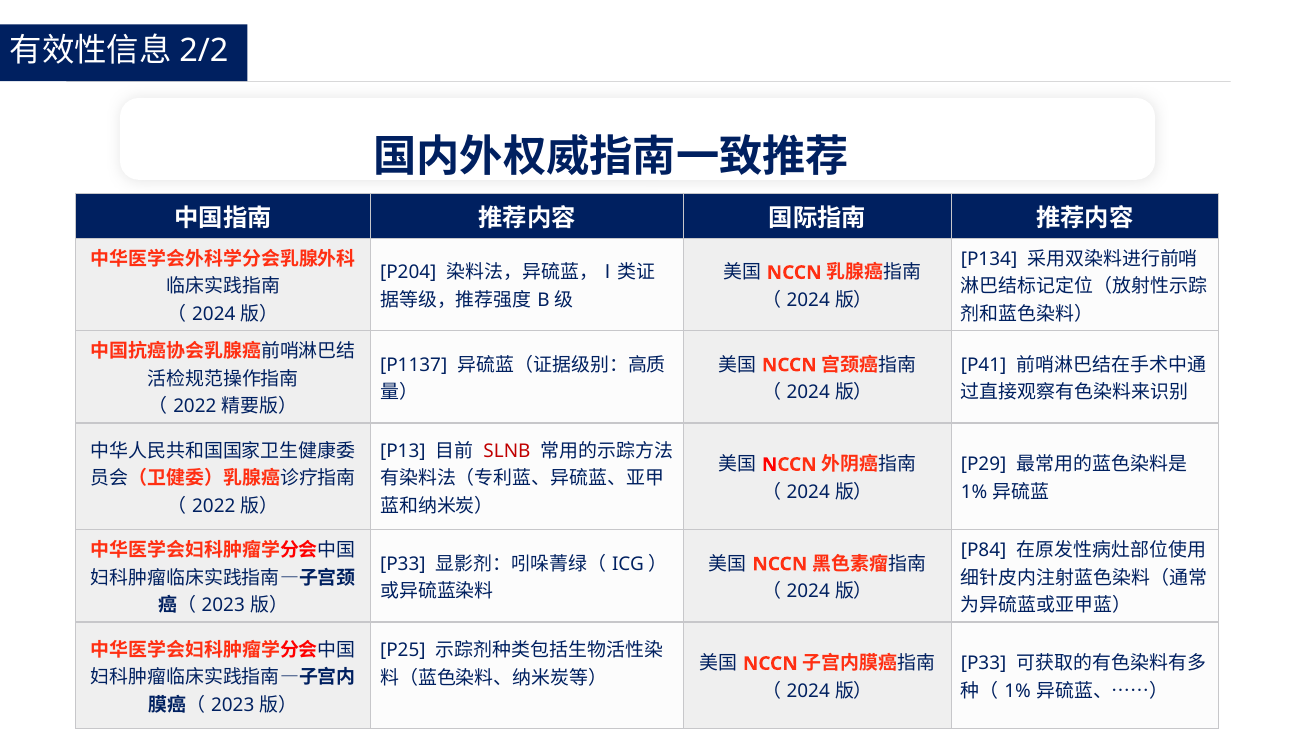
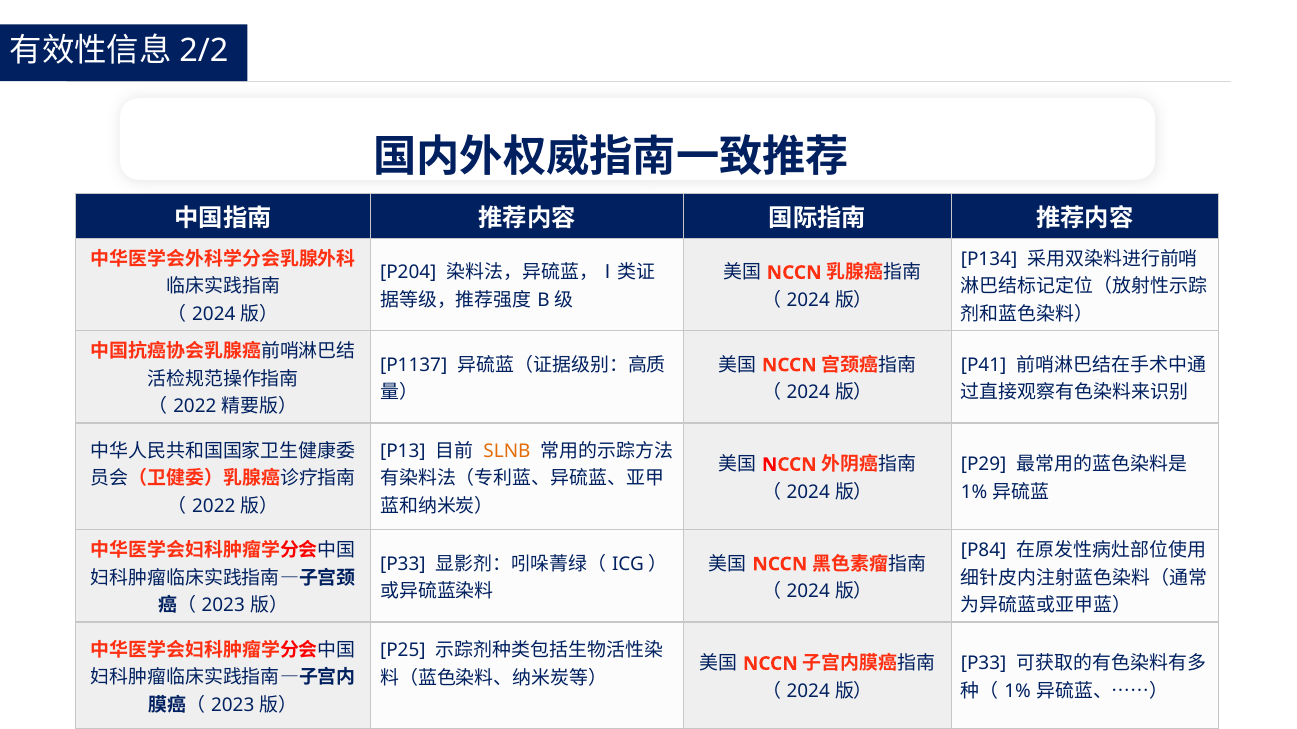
SLNB colour: red -> orange (507, 451)
